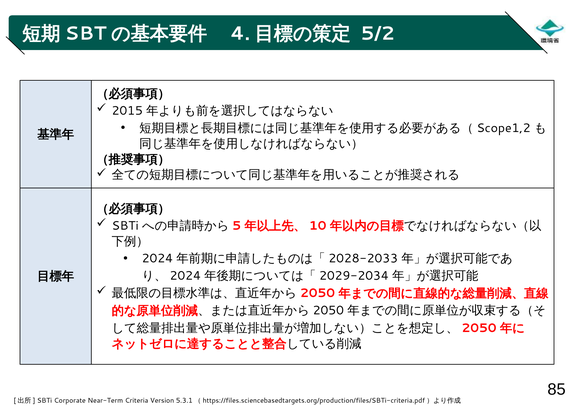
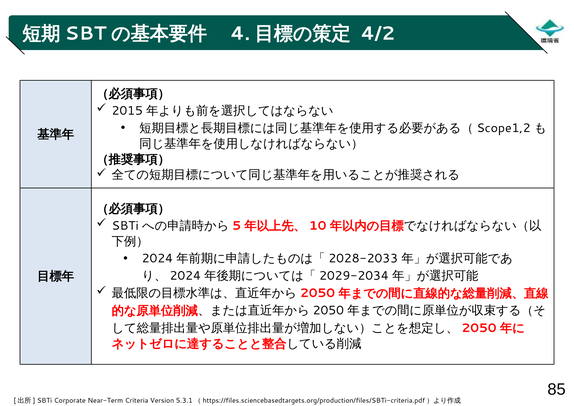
5/2: 5/2 -> 4/2 (378, 34)
